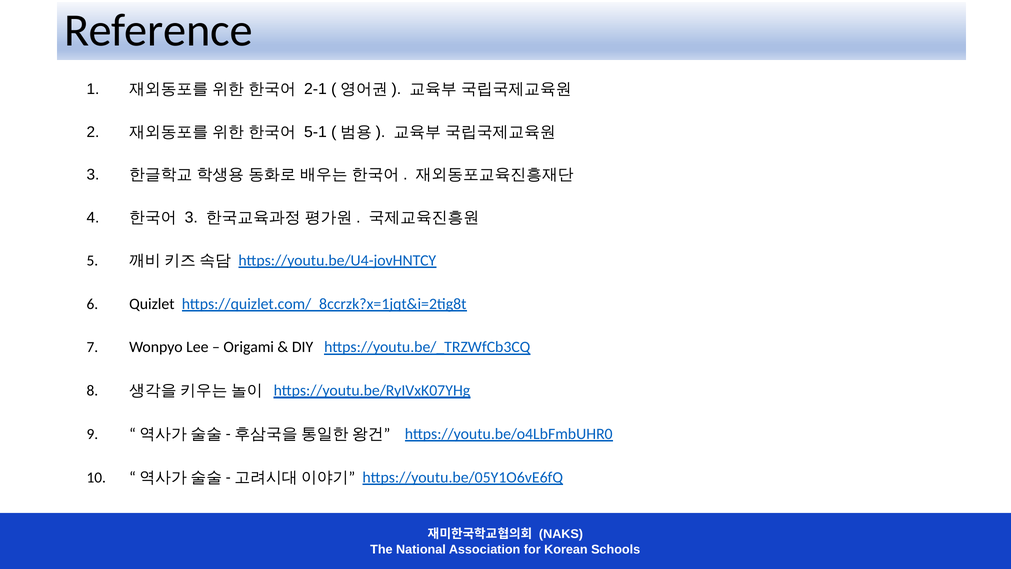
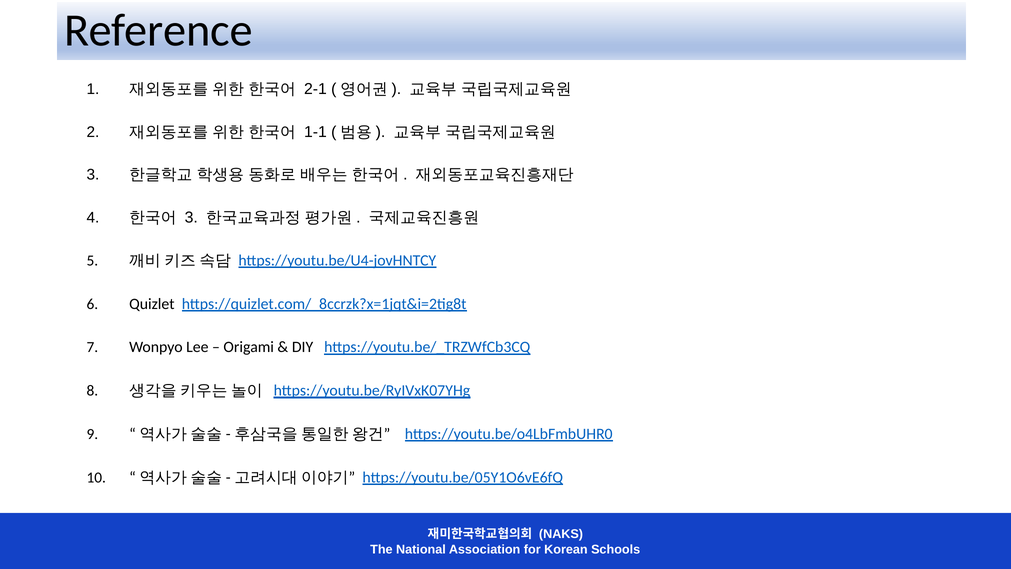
5-1: 5-1 -> 1-1 (316, 132)
